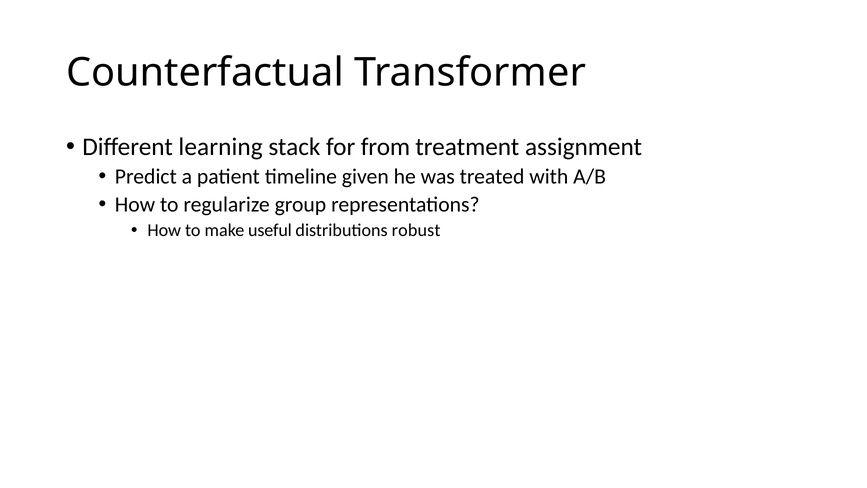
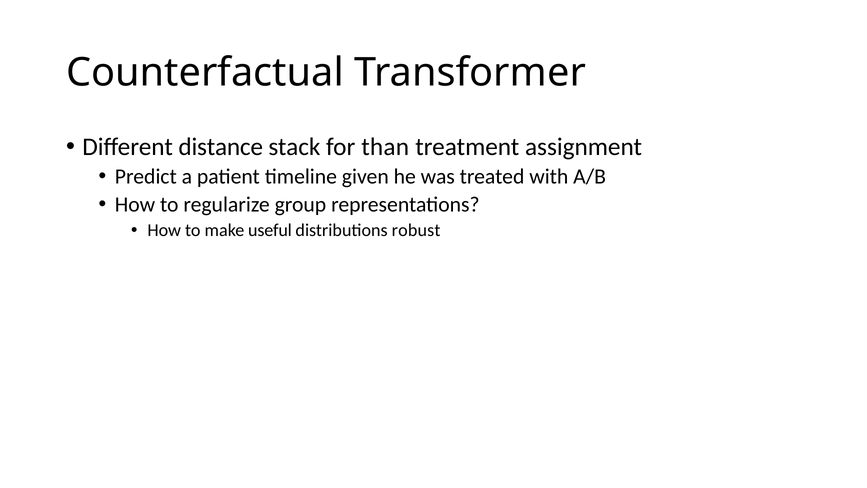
learning: learning -> distance (221, 147)
from: from -> than (385, 147)
